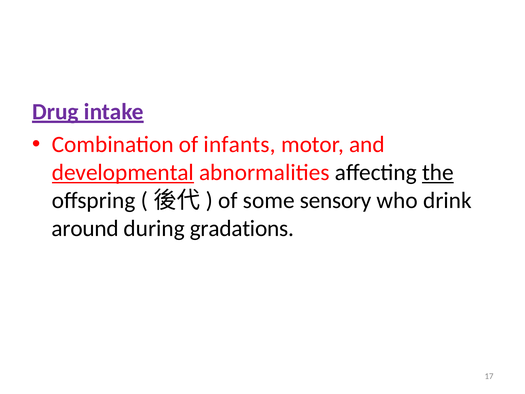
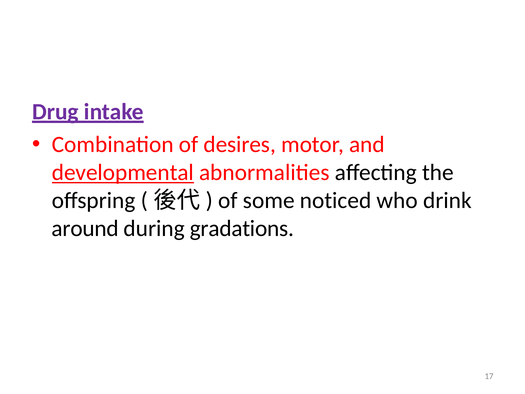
infants: infants -> desires (240, 144)
the underline: present -> none (438, 172)
sensory: sensory -> noticed (336, 200)
